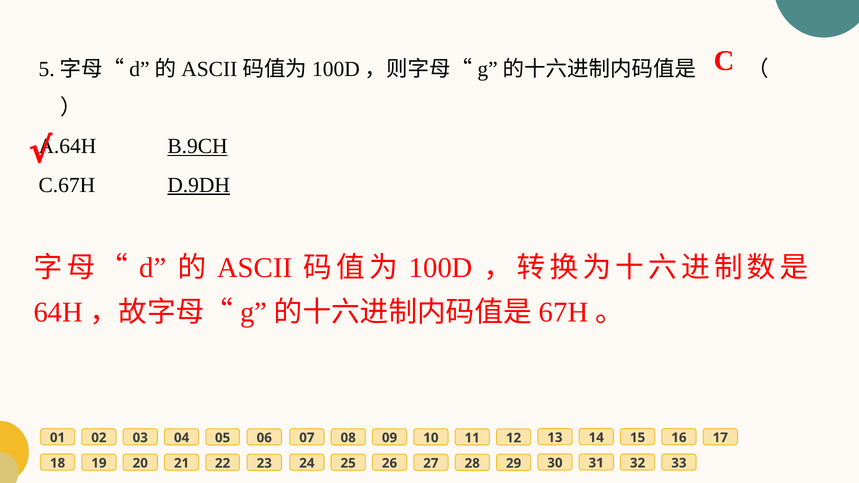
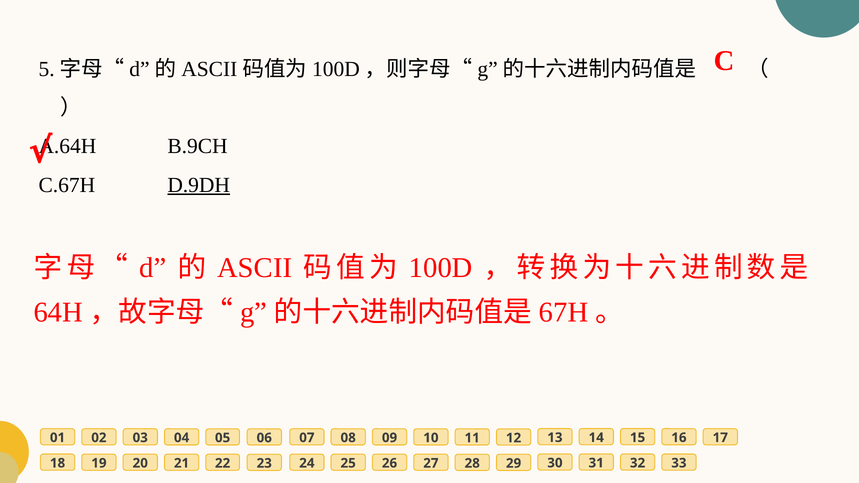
B.9CH underline: present -> none (197, 146)
